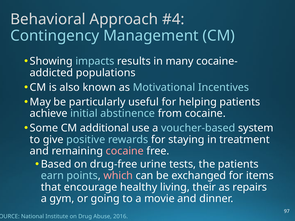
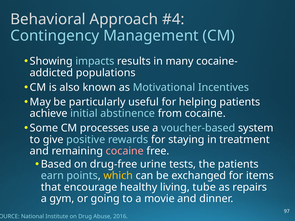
additional: additional -> processes (105, 128)
which colour: pink -> yellow (118, 176)
their: their -> tube (204, 187)
